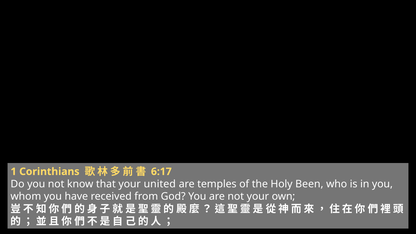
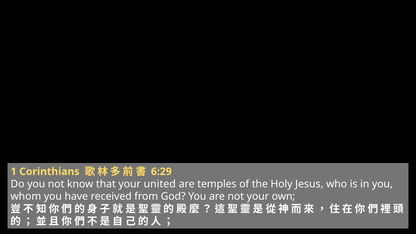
6:17: 6:17 -> 6:29 (161, 172)
Been: Been -> Jesus (309, 184)
